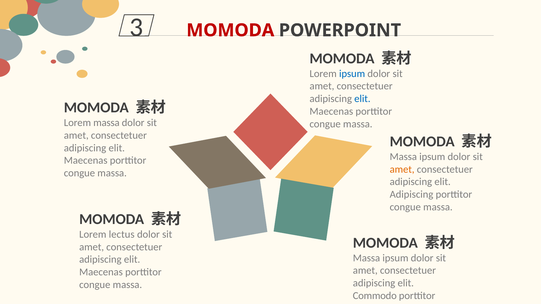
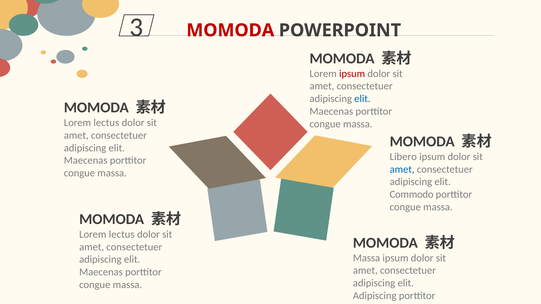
ipsum colour: blue -> red (352, 74)
massa: massa -> lectus (106, 123)
Massa: Massa -> Libero (403, 157)
amet colour: orange -> blue (402, 169)
Adipiscing: Adipiscing -> Commodo (412, 195)
Commodo: Commodo -> Adipiscing (375, 296)
